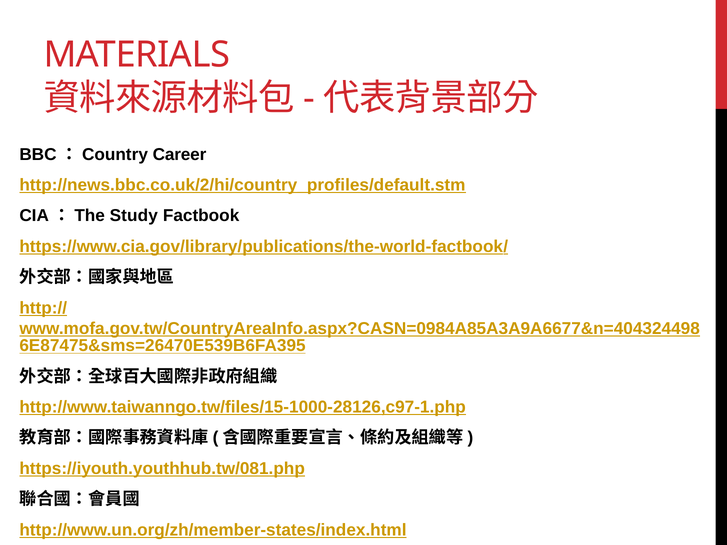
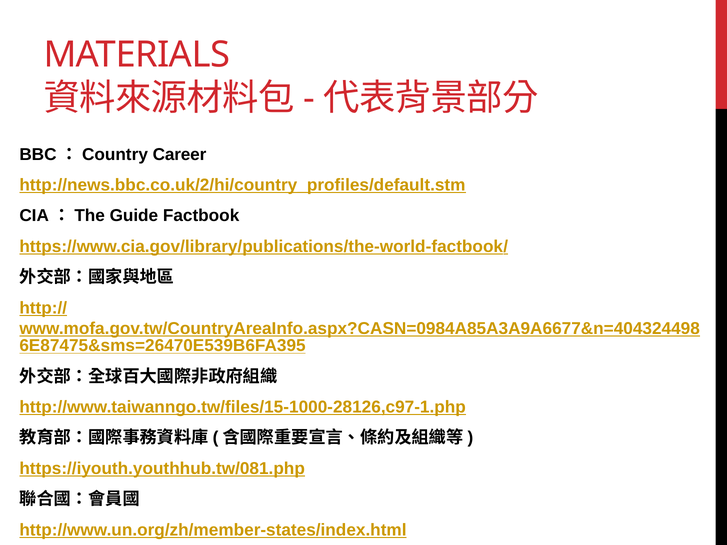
Study: Study -> Guide (134, 216)
